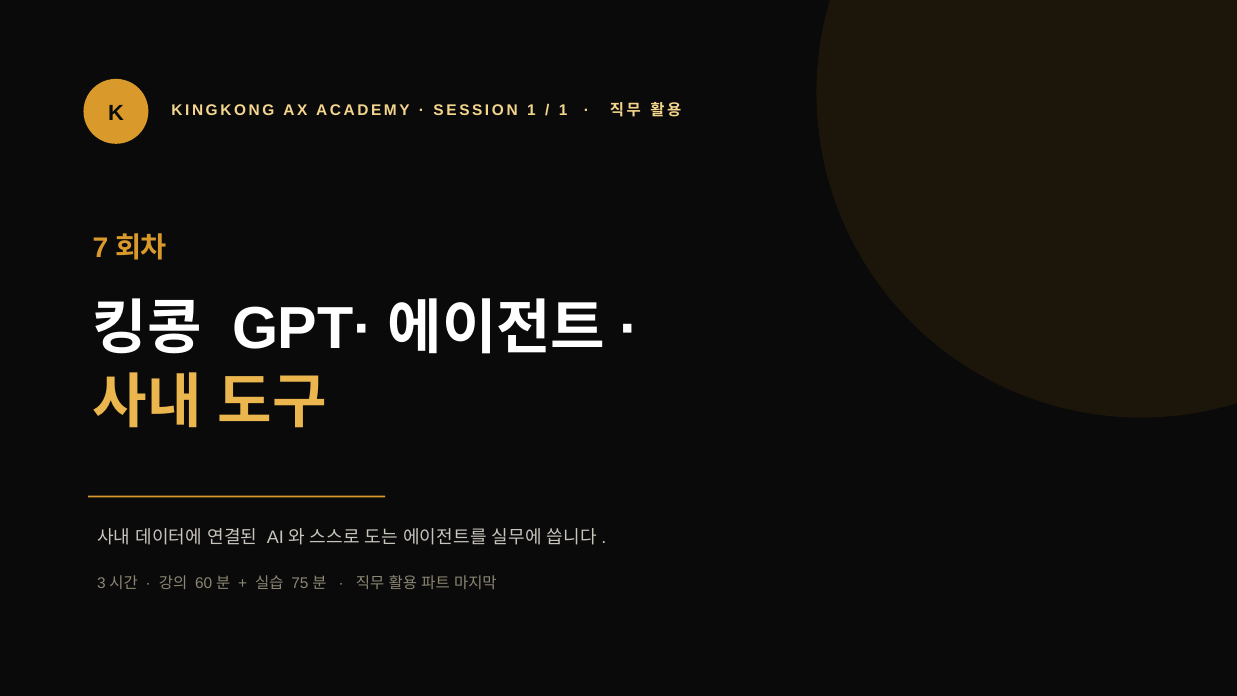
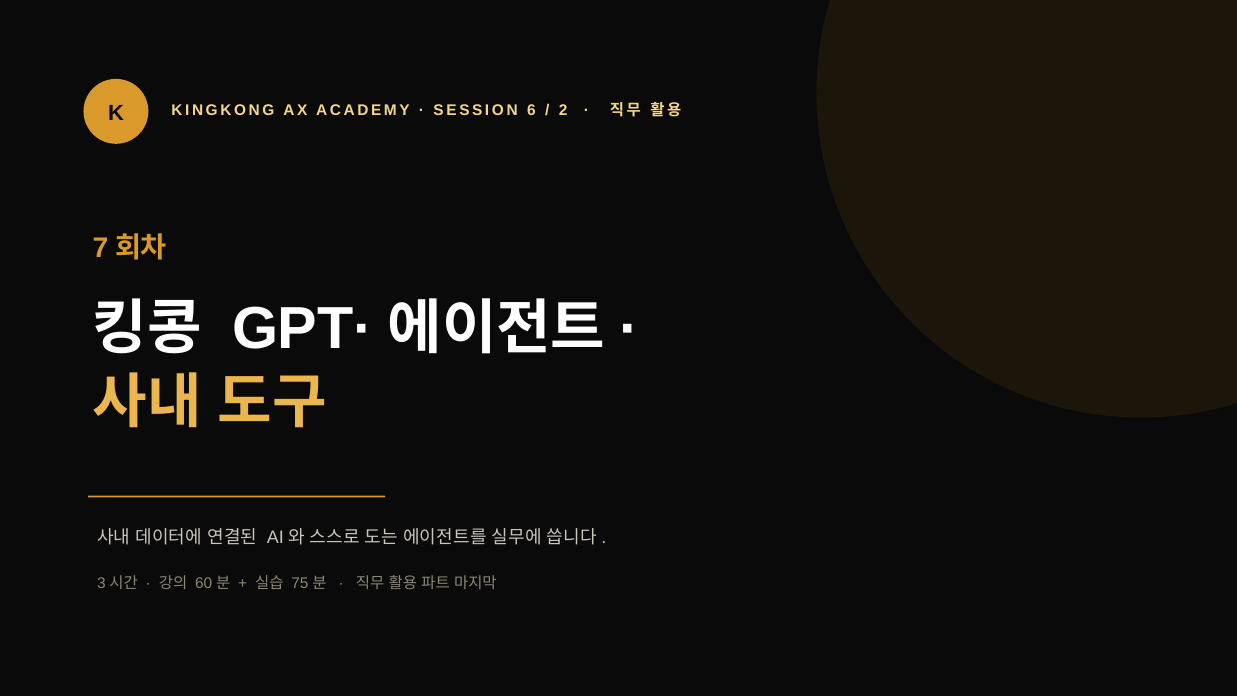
SESSION 1: 1 -> 6 (531, 111)
1: 1 -> 2 (563, 111)
